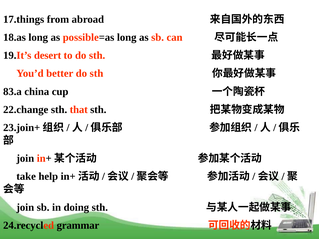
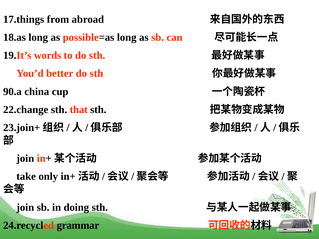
desert: desert -> words (48, 55)
83.a: 83.a -> 90.a (12, 92)
help: help -> only (48, 177)
